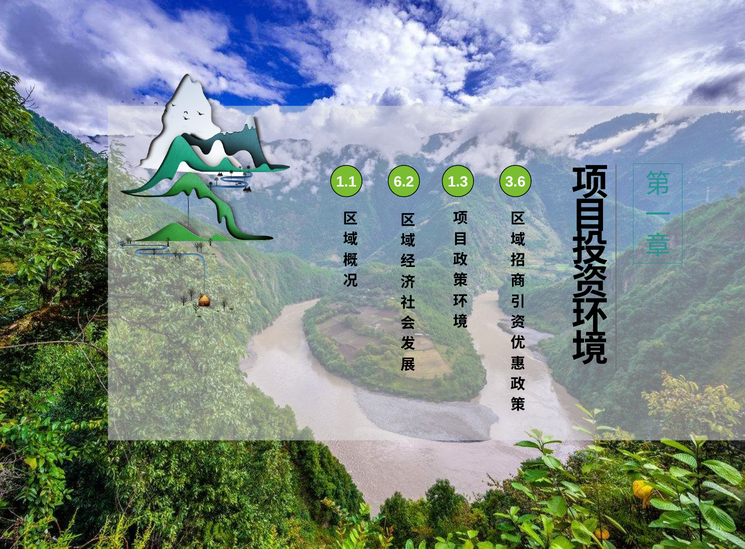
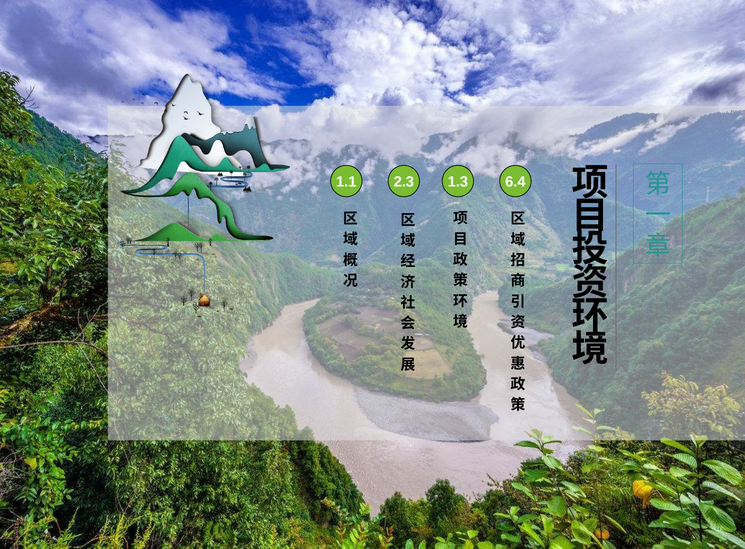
6.2: 6.2 -> 2.3 (404, 182)
3.6: 3.6 -> 6.4 (515, 182)
